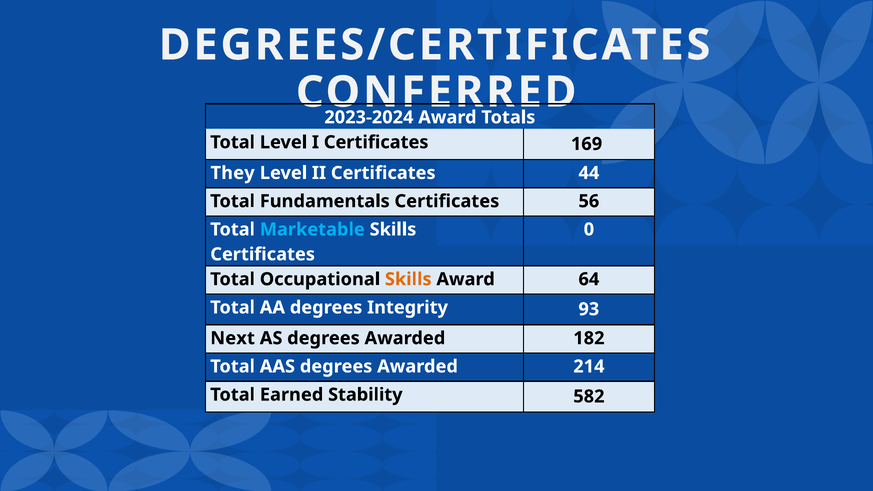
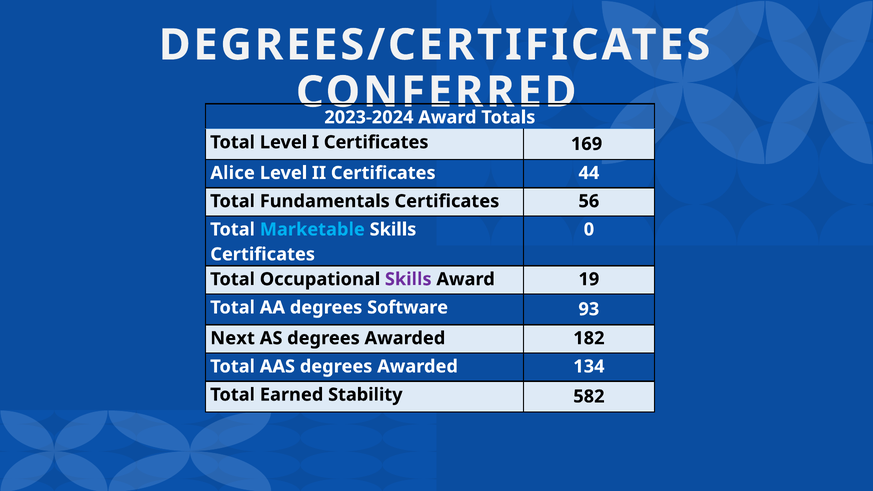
They: They -> Alice (233, 173)
Skills colour: orange -> purple (408, 279)
64: 64 -> 19 (589, 279)
Integrity: Integrity -> Software (408, 308)
214: 214 -> 134 (589, 367)
